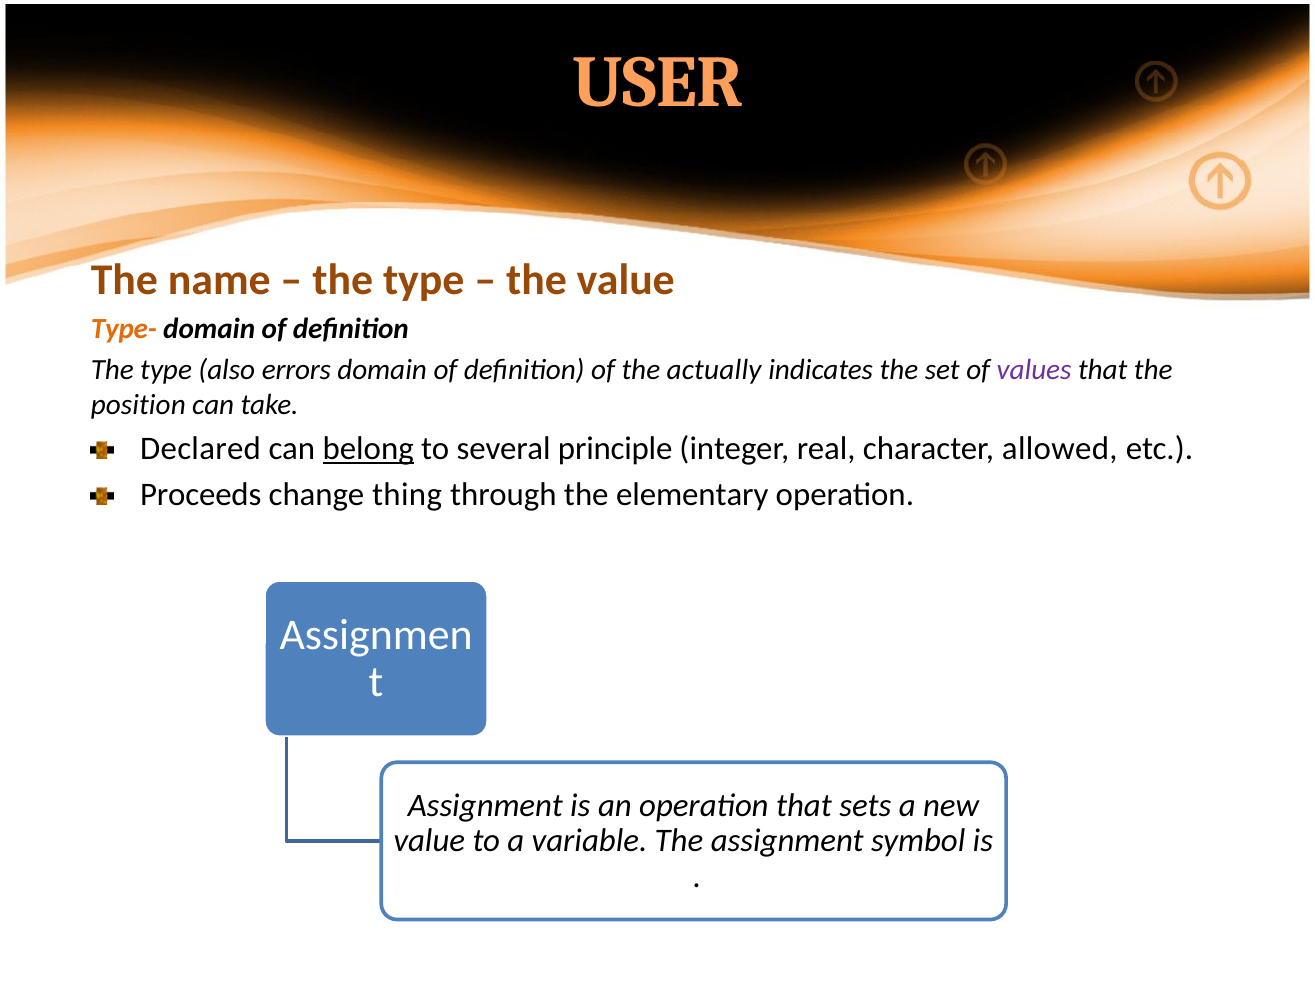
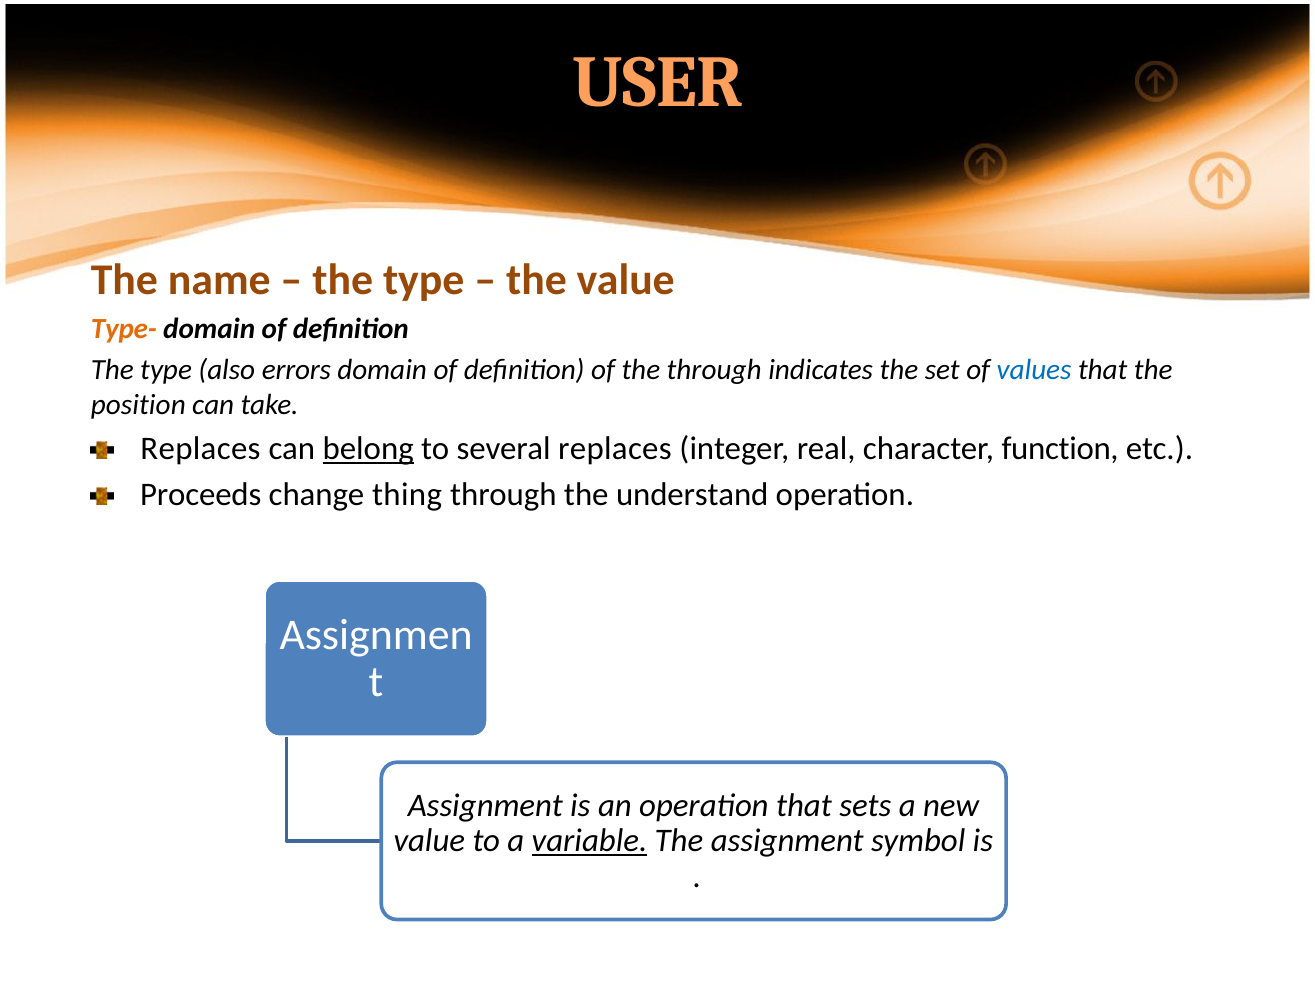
the actually: actually -> through (714, 370)
values colour: purple -> blue (1034, 370)
Declared: Declared -> Replaces (201, 449)
several principle: principle -> replaces (615, 449)
allowed: allowed -> function (1060, 449)
elementary: elementary -> understand (692, 495)
variable underline: none -> present (590, 841)
